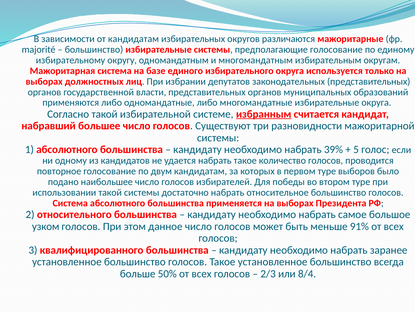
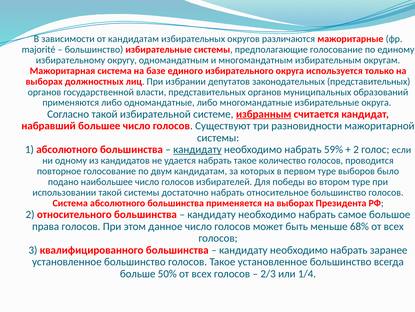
кандидату underline: none -> present (197, 149)
39%: 39% -> 59% (333, 149)
5: 5 -> 2 (356, 149)
узком: узком -> права (46, 226)
91%: 91% -> 68% (359, 226)
8/4: 8/4 -> 1/4 (307, 273)
